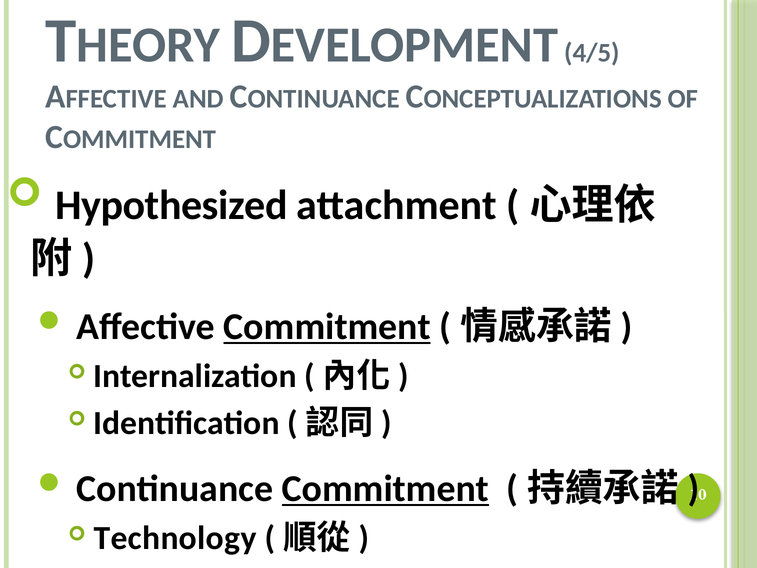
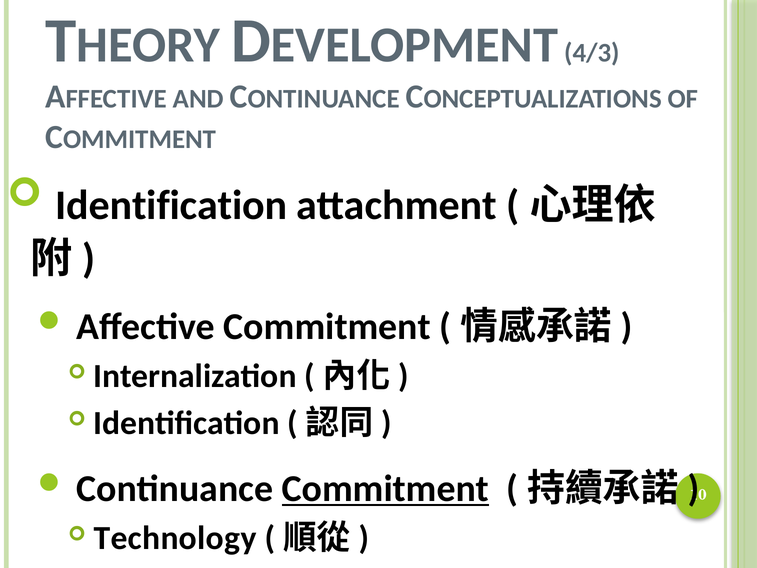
4/5: 4/5 -> 4/3 (592, 53)
Hypothesized: Hypothesized -> Identification (171, 205)
Commitment underline: present -> none (327, 327)
